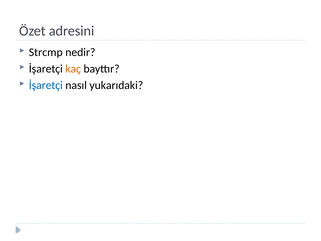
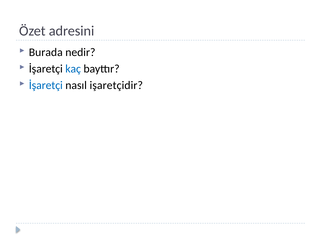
Strcmp: Strcmp -> Burada (46, 52)
kaç colour: orange -> blue (73, 69)
yukarıdaki: yukarıdaki -> işaretçidir (116, 85)
